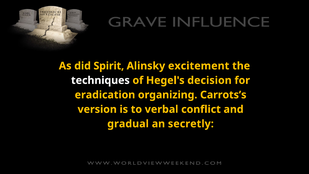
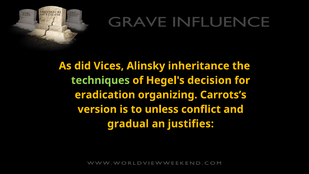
Spirit: Spirit -> Vices (109, 66)
excitement: excitement -> inheritance (199, 66)
techniques colour: white -> light green (100, 80)
verbal: verbal -> unless (162, 109)
secretly: secretly -> justifies (191, 124)
